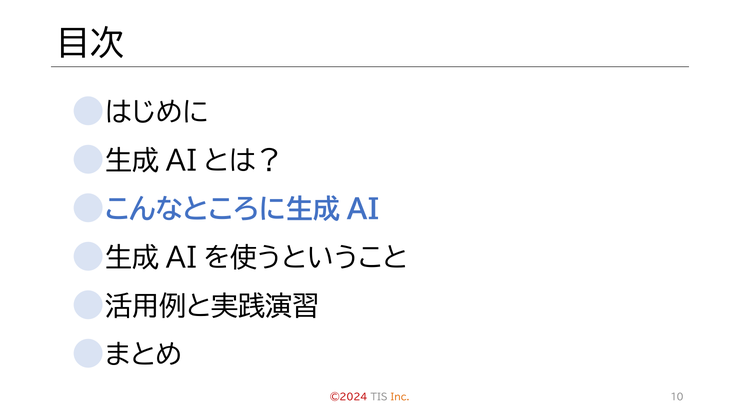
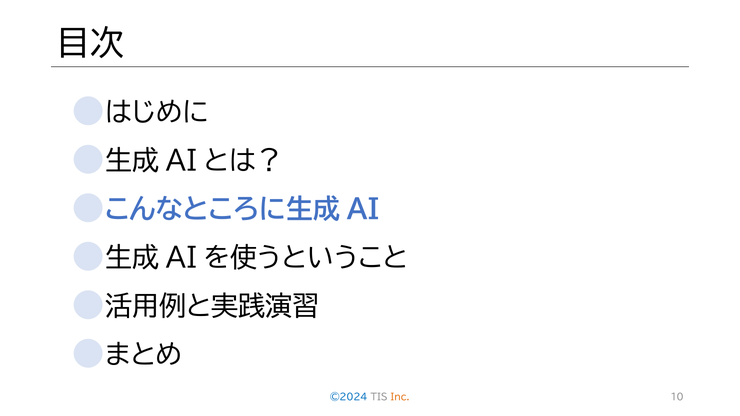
©2024 colour: red -> blue (349, 398)
